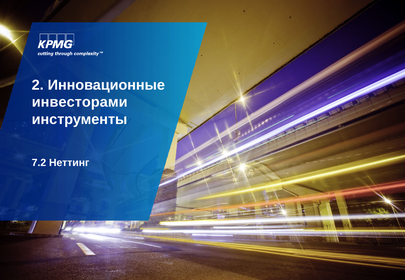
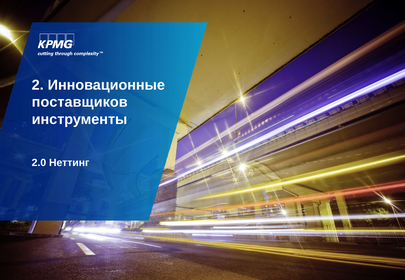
инвесторами: инвесторами -> поставщиков (80, 102)
7.2: 7.2 -> 2.0 (39, 163)
